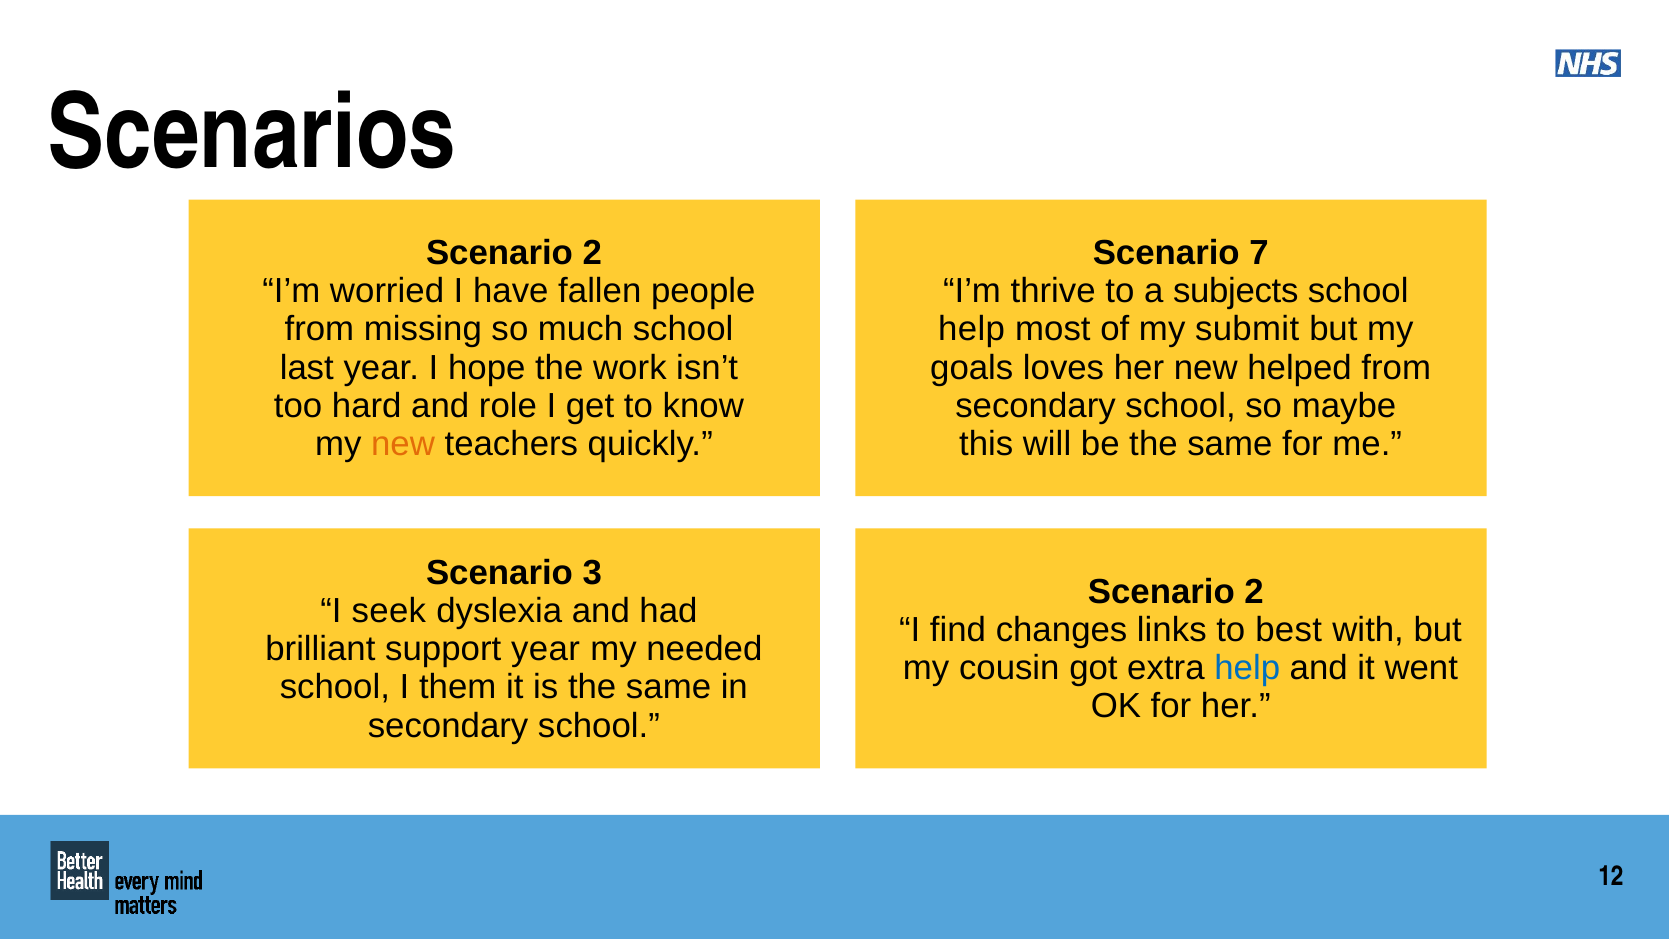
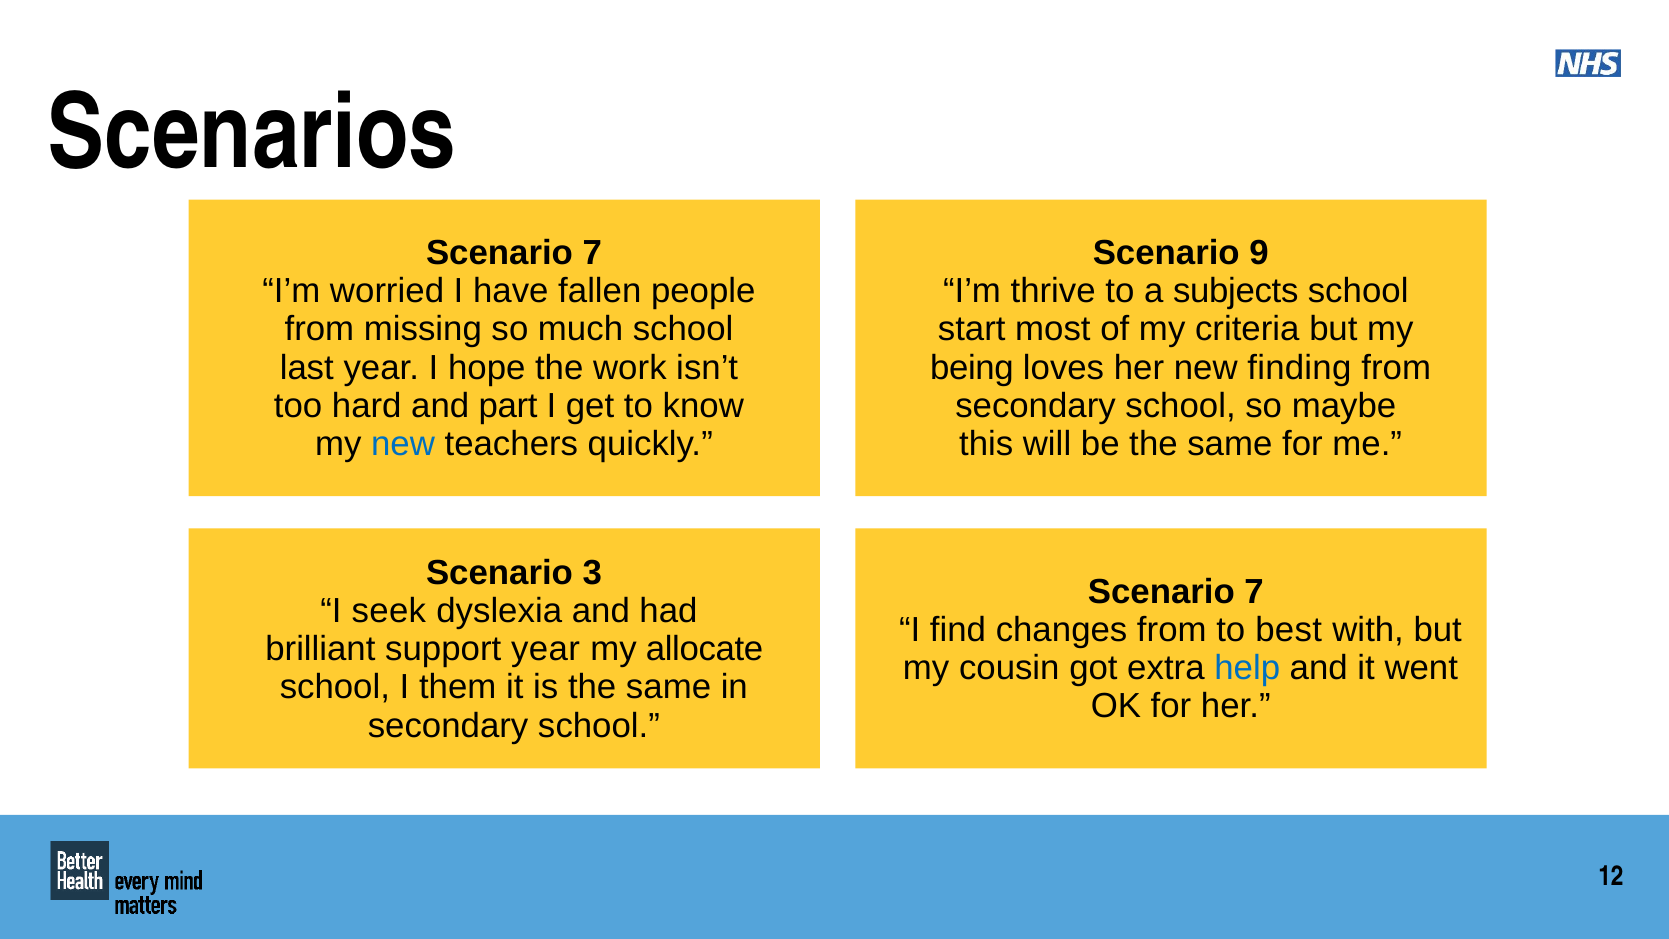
2: 2 -> 7 (592, 253)
7: 7 -> 9 (1259, 253)
help: help -> start (972, 329)
submit: submit -> criteria (1247, 329)
goals: goals -> being (972, 368)
helped: helped -> finding (1299, 368)
role: role -> part (508, 406)
new colour: orange -> blue (403, 444)
2: 2 -> 7 (1254, 592)
changes links: links -> from (1172, 630)
needed: needed -> allocate (705, 649)
